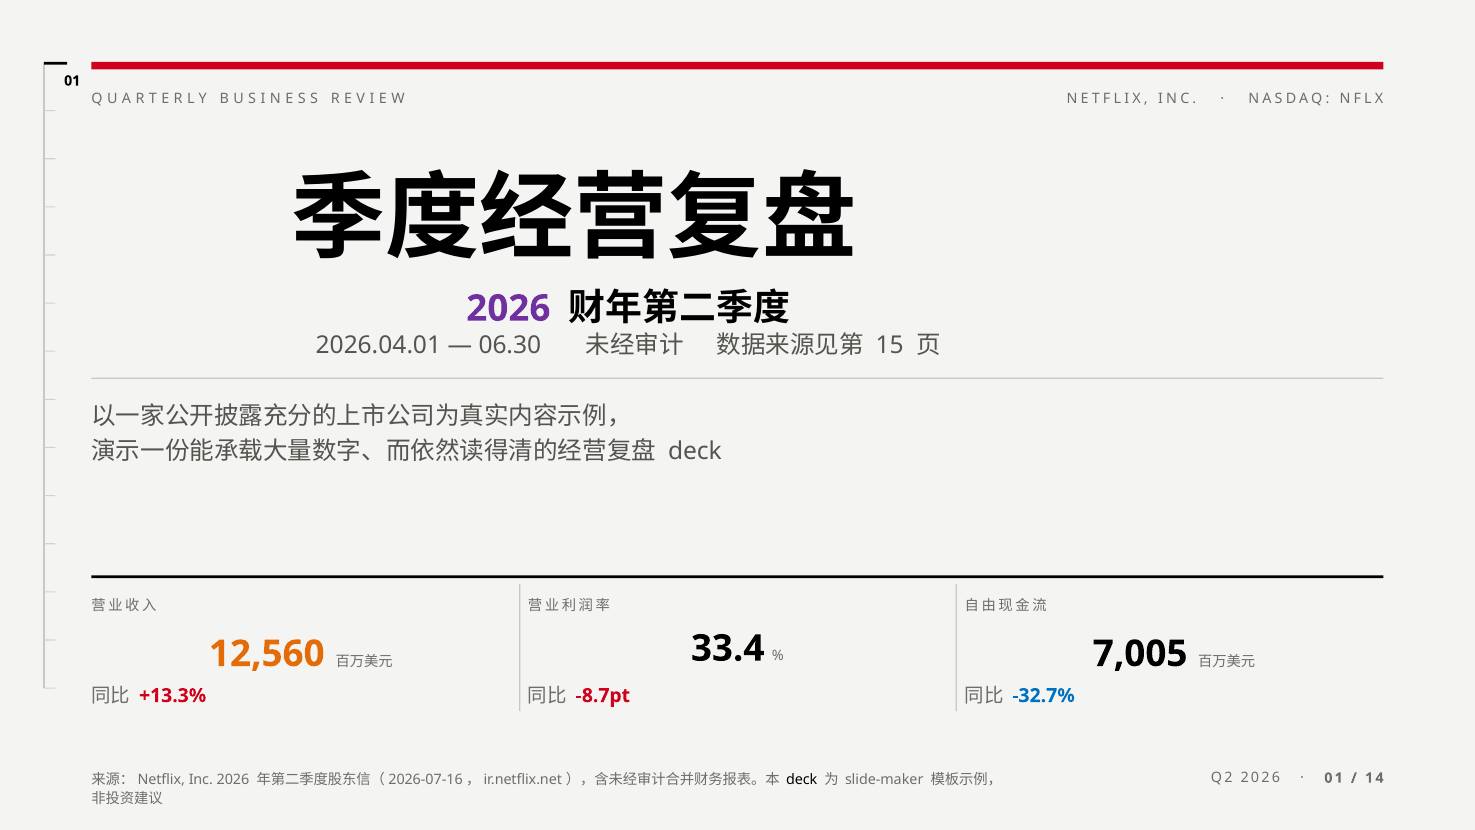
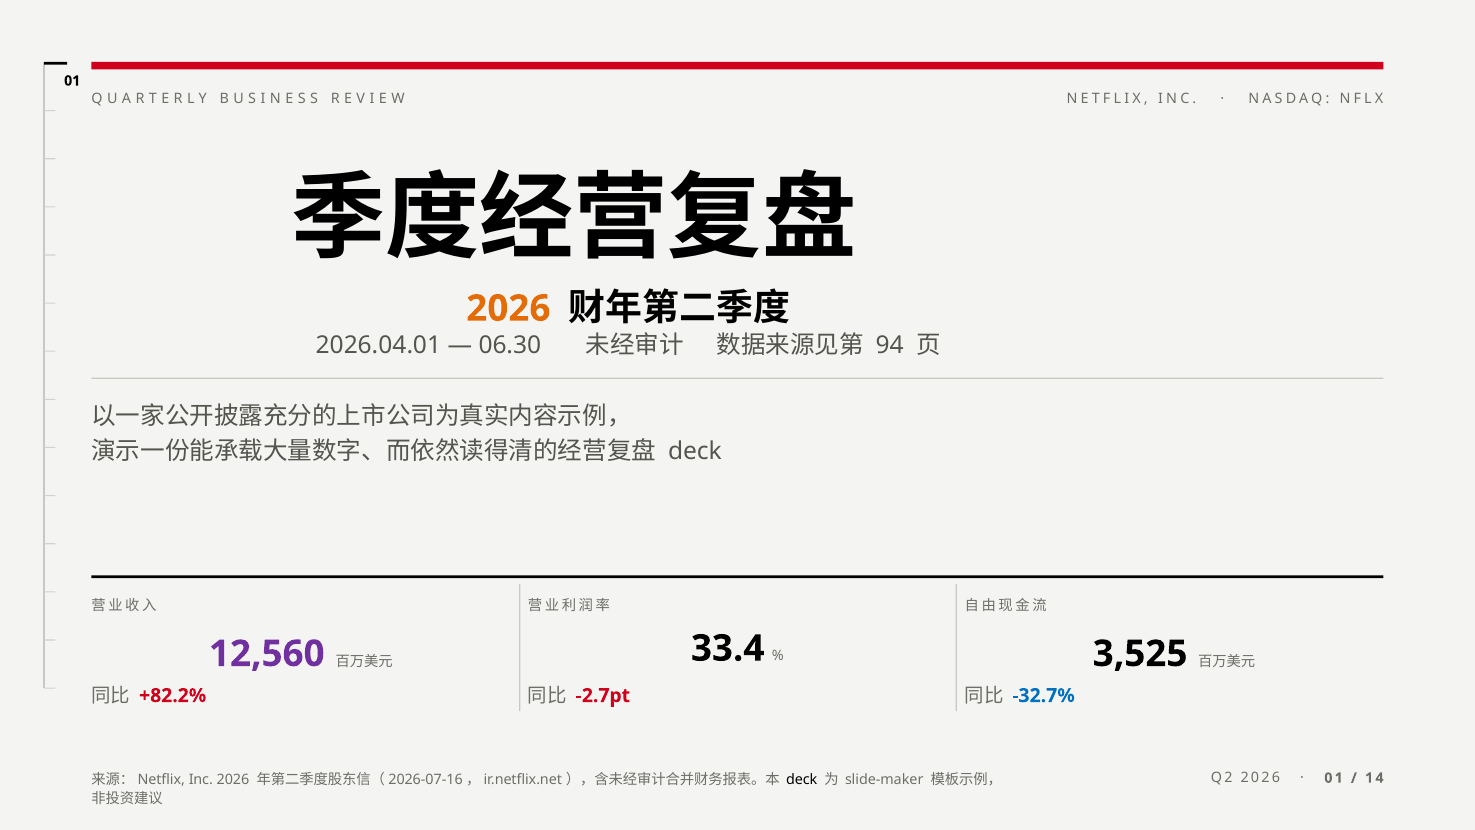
2026 colour: purple -> orange (508, 308)
15: 15 -> 94 (890, 346)
12,560 colour: orange -> purple (267, 654)
7,005: 7,005 -> 3,525 (1140, 654)
+13.3%: +13.3% -> +82.2% (173, 695)
-8.7pt: -8.7pt -> -2.7pt (603, 695)
